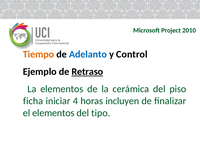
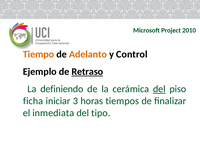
Adelanto colour: blue -> orange (88, 54)
La elementos: elementos -> definiendo (62, 89)
del underline: none -> present (159, 89)
4: 4 -> 3 (75, 101)
incluyen: incluyen -> tiempos (122, 101)
el elementos: elementos -> inmediata (53, 113)
